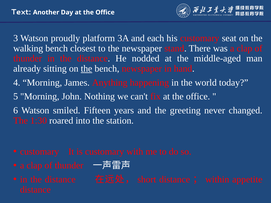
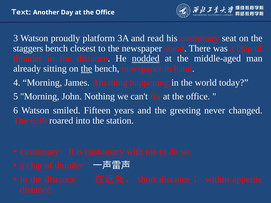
each: each -> read (156, 38)
walking: walking -> staggers (28, 48)
nodded underline: none -> present (146, 59)
1:30: 1:30 -> 6:30 (39, 121)
